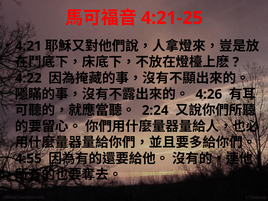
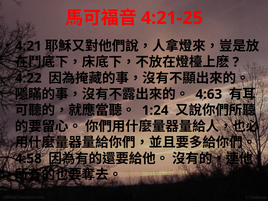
4:26: 4:26 -> 4:63 (209, 94)
2:24: 2:24 -> 1:24 (155, 110)
4:55: 4:55 -> 4:58 (28, 159)
